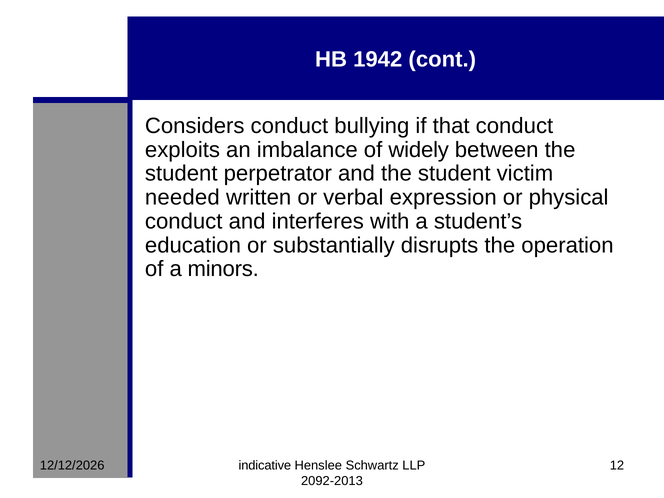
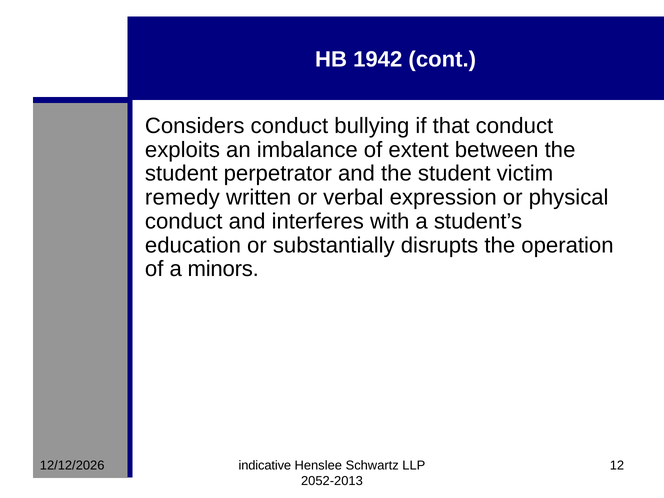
widely: widely -> extent (419, 150)
needed: needed -> remedy (182, 197)
2092-2013: 2092-2013 -> 2052-2013 (332, 481)
